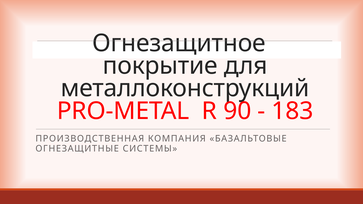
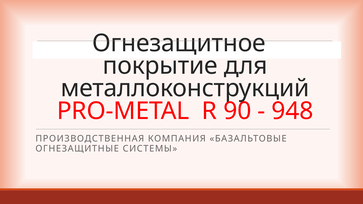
183: 183 -> 948 (292, 111)
